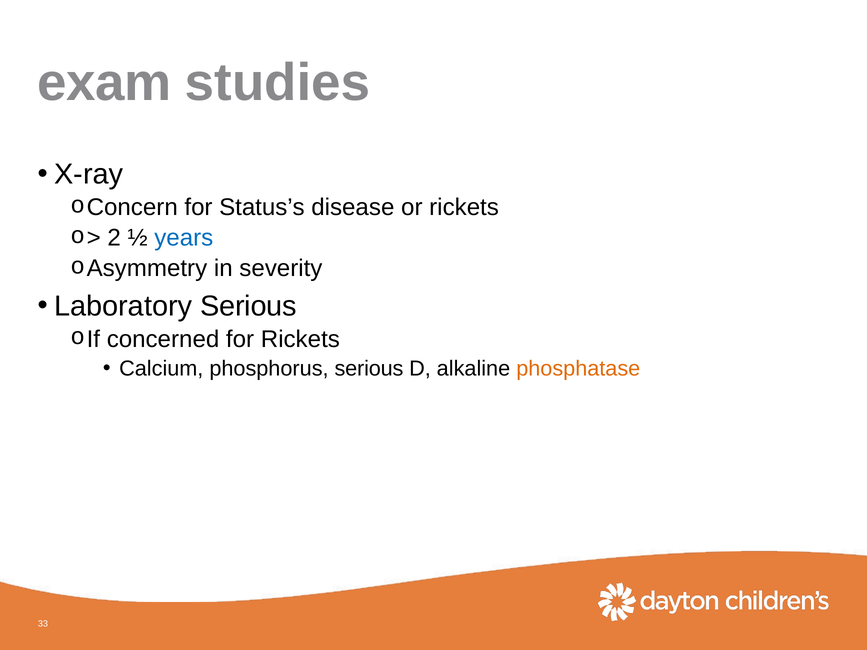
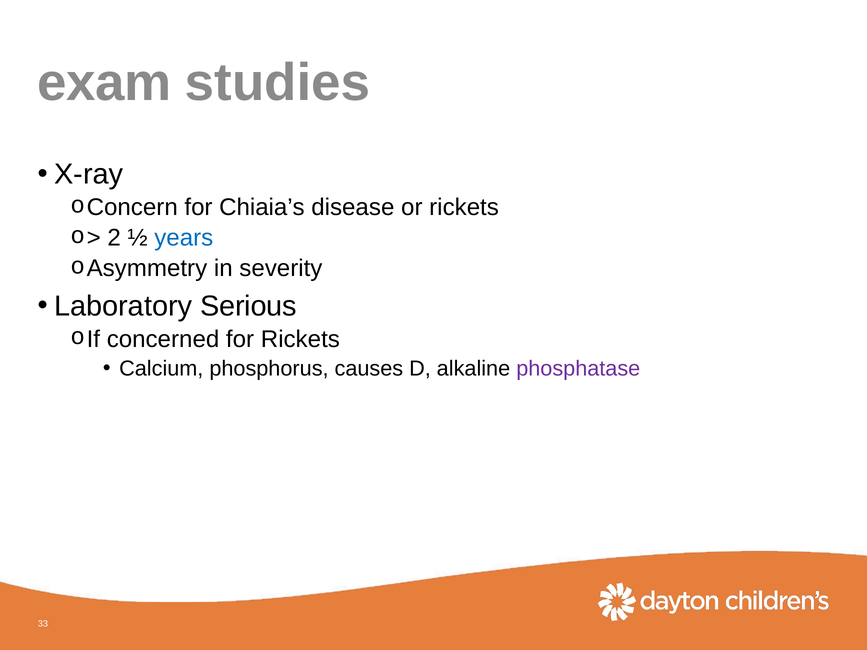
Status’s: Status’s -> Chiaia’s (262, 208)
phosphorus serious: serious -> causes (369, 369)
phosphatase colour: orange -> purple (578, 369)
